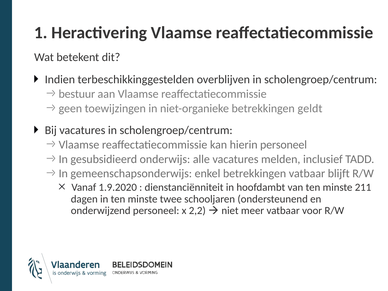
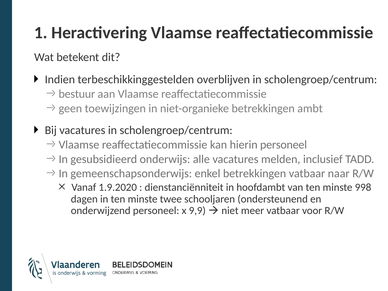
geldt: geldt -> ambt (310, 108)
blijft: blijft -> naar (339, 174)
211: 211 -> 998 (363, 187)
2,2: 2,2 -> 9,9 (197, 211)
